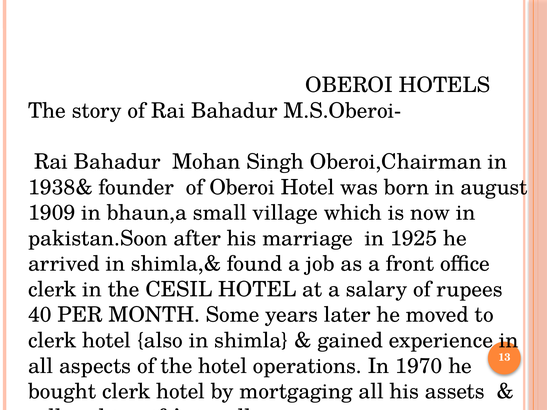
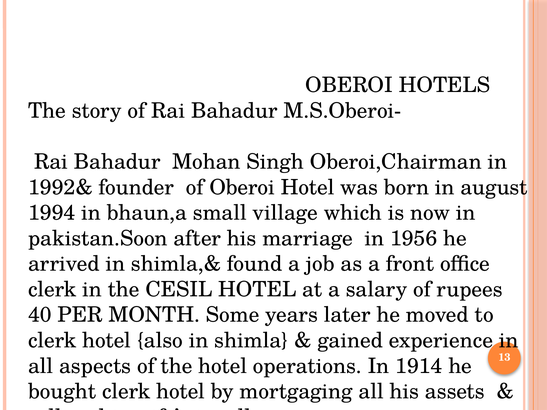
1938&: 1938& -> 1992& (60, 187)
1909: 1909 -> 1994 (52, 213)
1925: 1925 -> 1956 (414, 239)
1970: 1970 -> 1914 (419, 366)
